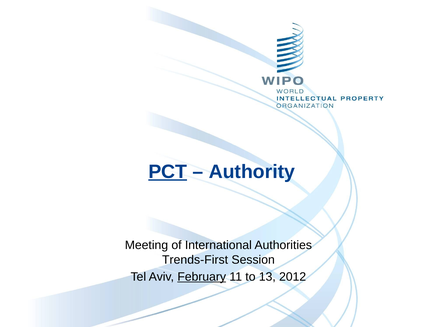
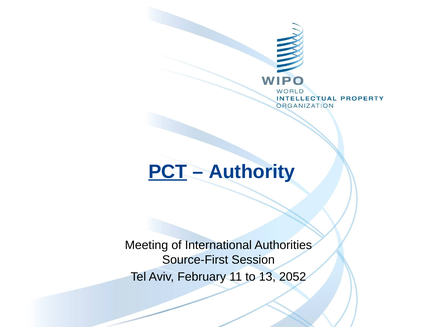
Trends-First: Trends-First -> Source-First (195, 260)
February underline: present -> none (202, 277)
2012: 2012 -> 2052 (293, 277)
